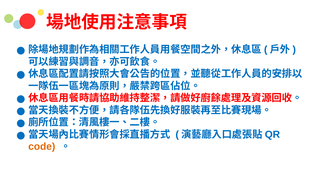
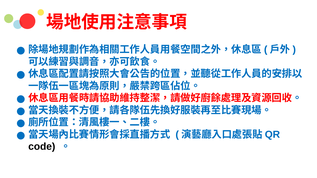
code colour: orange -> black (42, 147)
